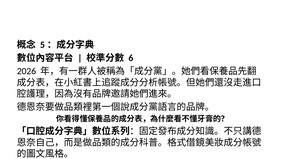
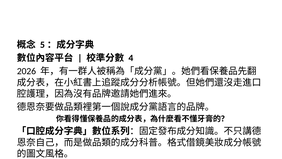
6: 6 -> 4 (131, 58)
